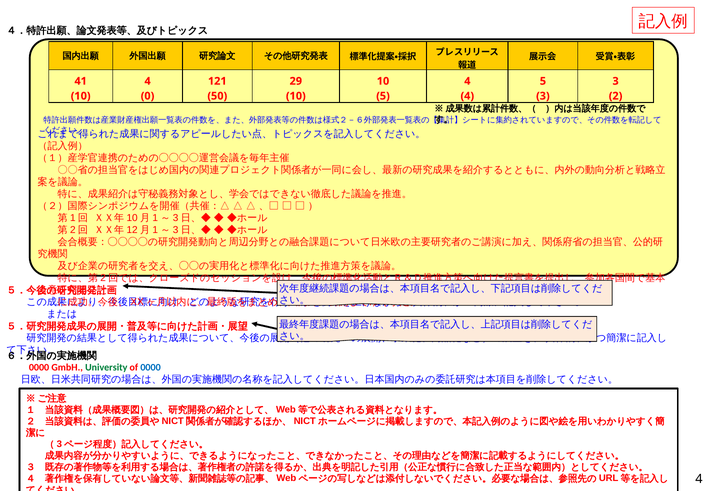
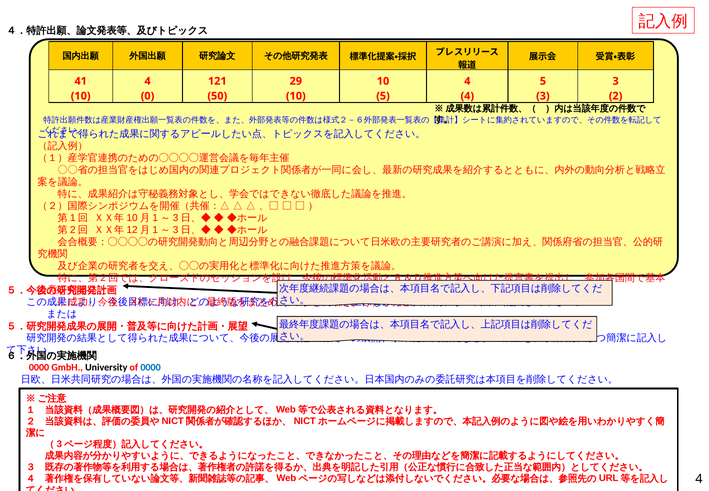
University colour: green -> black (106, 367)
